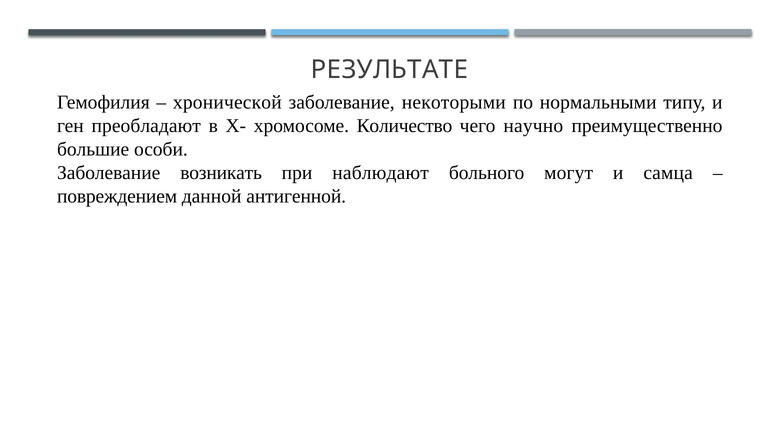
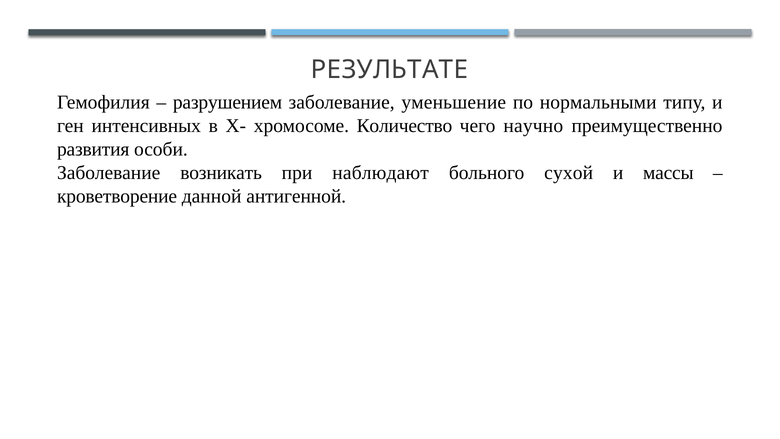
хронической: хронической -> разрушением (228, 102)
некоторыми: некоторыми -> уменьшение (454, 102)
преобладают: преобладают -> интенсивных (146, 126)
большие: большие -> развития (93, 149)
могут: могут -> сухой (569, 173)
самца: самца -> массы (668, 173)
повреждением: повреждением -> кроветворение (117, 196)
